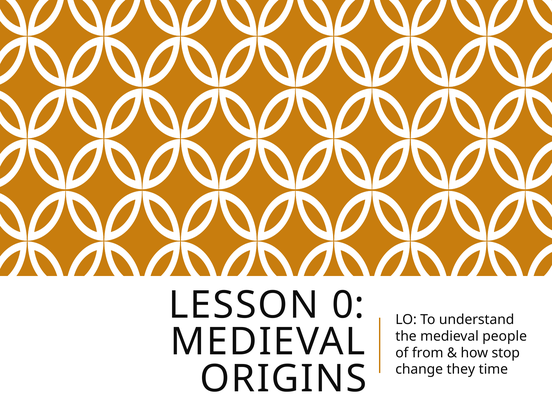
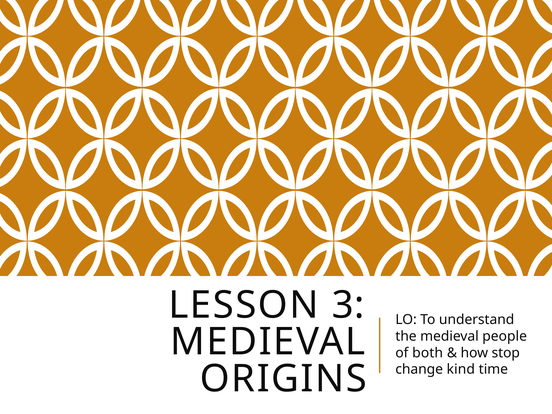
0: 0 -> 3 (348, 305)
from: from -> both (428, 353)
they: they -> kind (461, 369)
